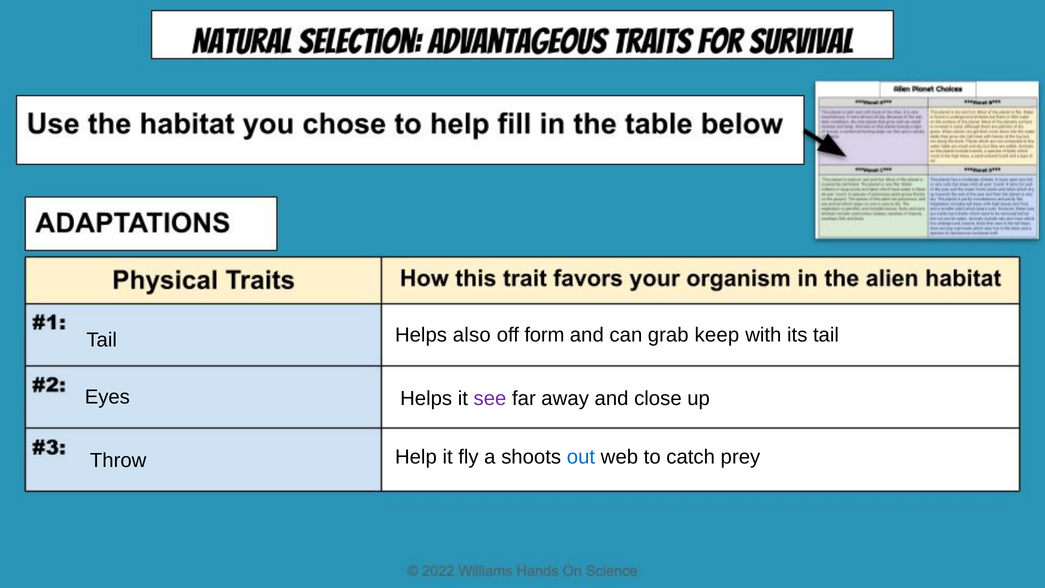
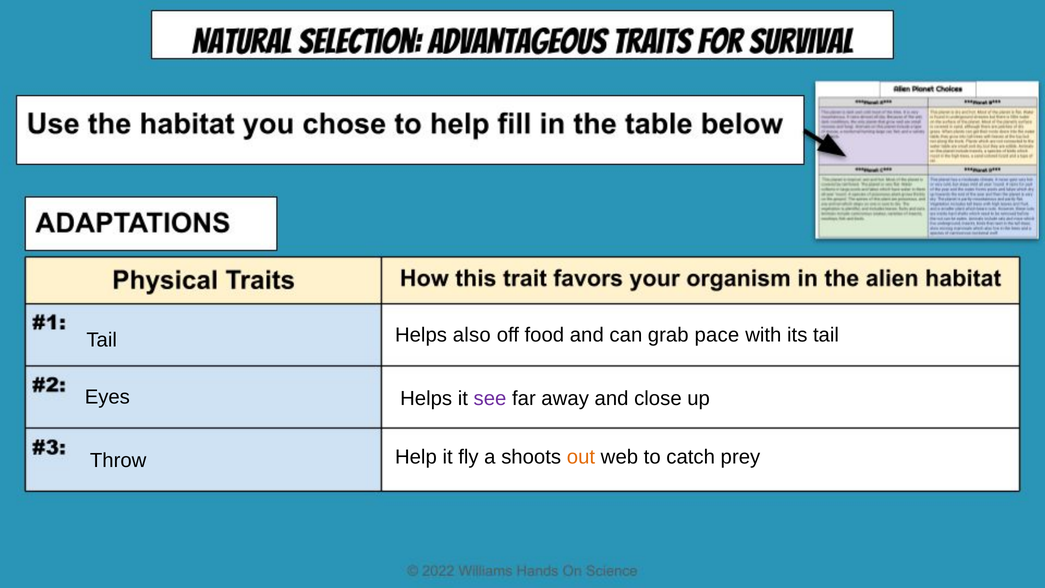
form: form -> food (544, 335)
keep: keep -> pace (717, 335)
out colour: blue -> orange (581, 457)
